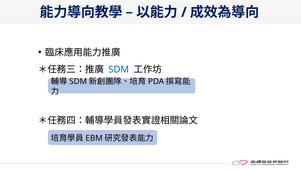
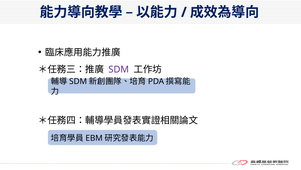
SDM colour: blue -> purple (119, 69)
